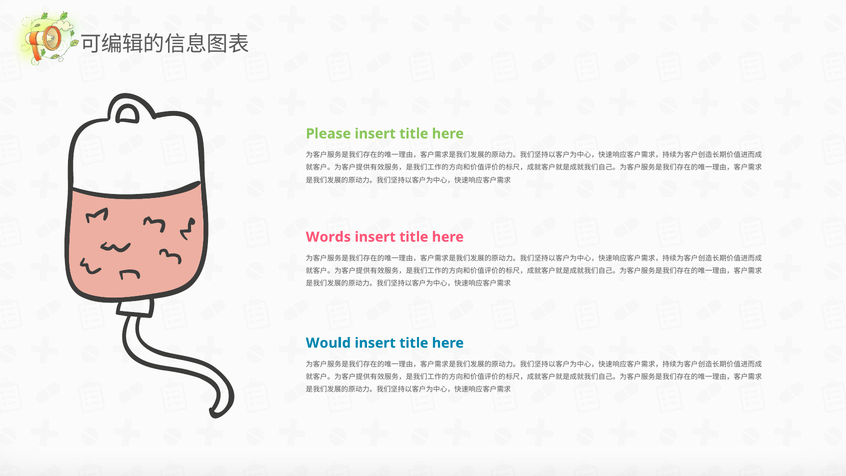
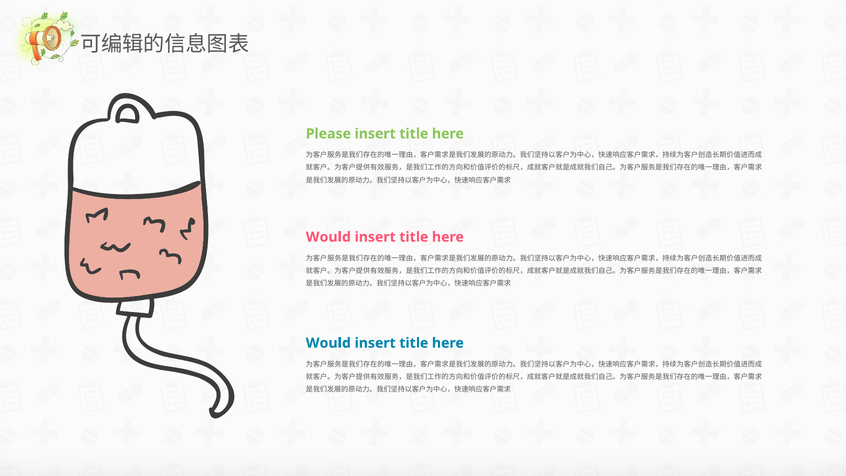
Words: Words -> Would (328, 237)
